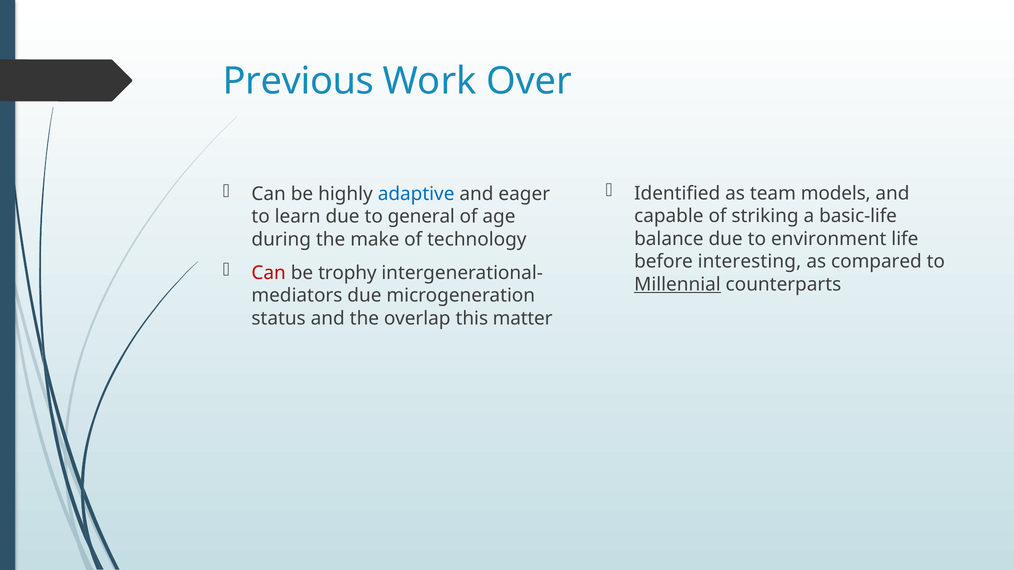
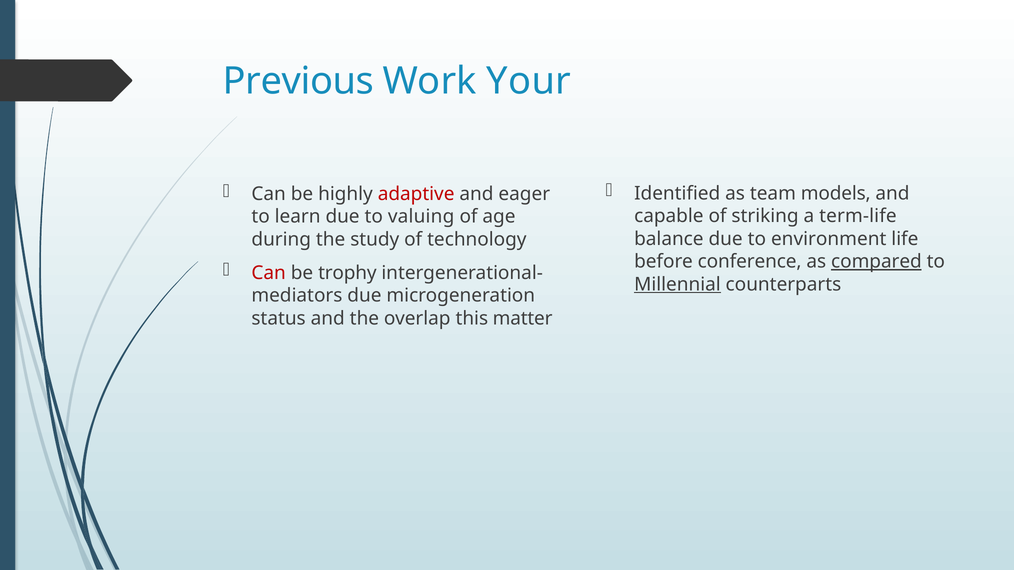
Over: Over -> Your (529, 81)
adaptive colour: blue -> red (416, 194)
basic-life: basic-life -> term-life (858, 216)
general: general -> valuing (421, 217)
make: make -> study (375, 240)
interesting: interesting -> conference (750, 262)
compared underline: none -> present (876, 262)
